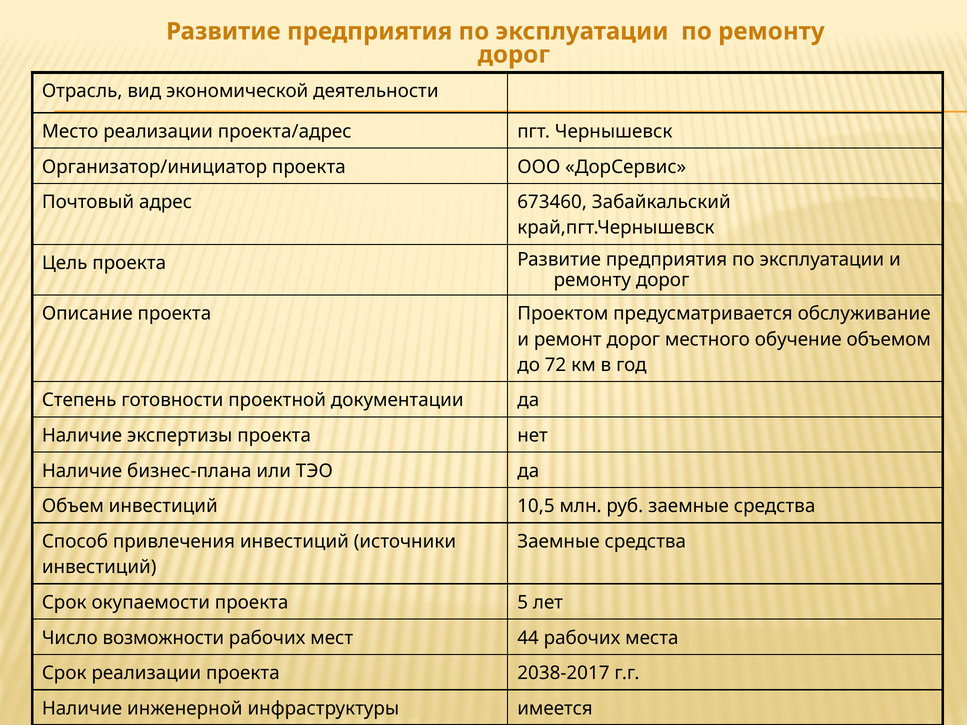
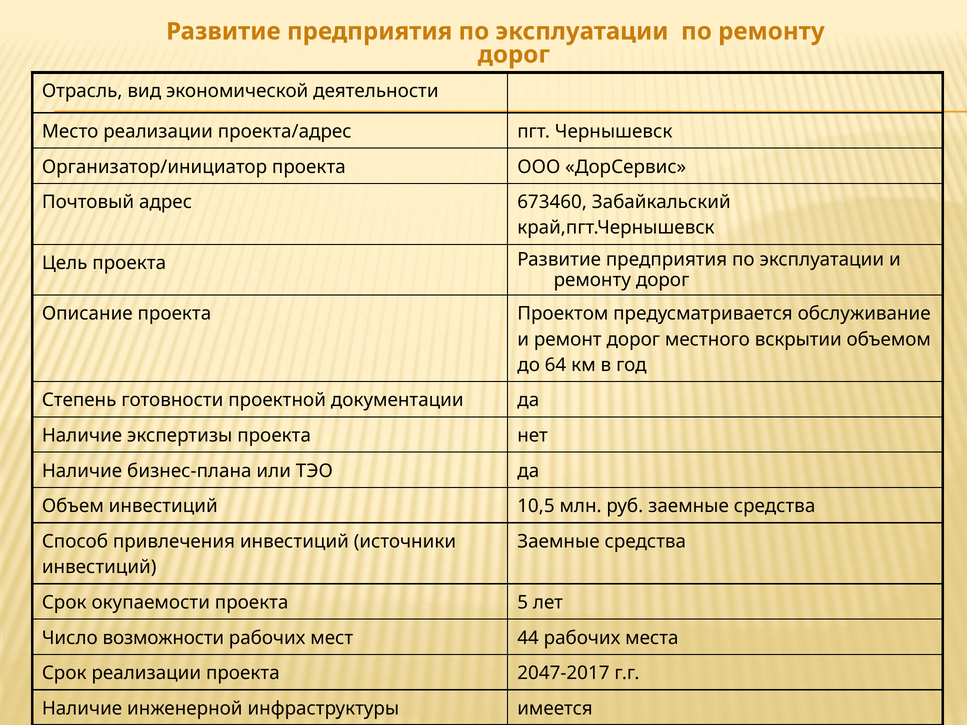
обучение: обучение -> вскрытии (798, 339)
72: 72 -> 64 (555, 365)
2038-2017: 2038-2017 -> 2047-2017 (563, 673)
